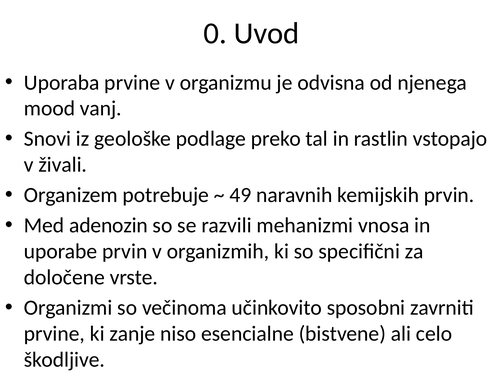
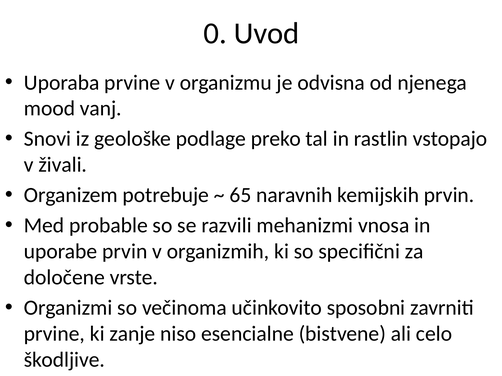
49: 49 -> 65 (241, 195)
adenozin: adenozin -> probable (108, 226)
